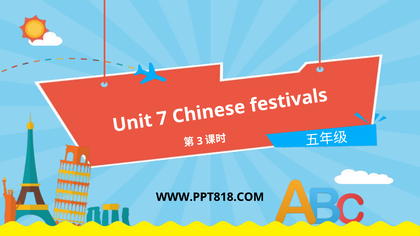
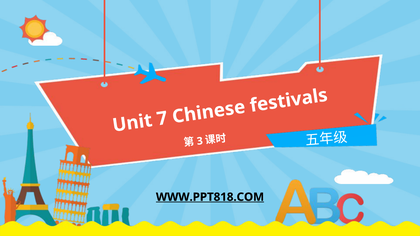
WWW.PPT818.COM underline: none -> present (210, 197)
